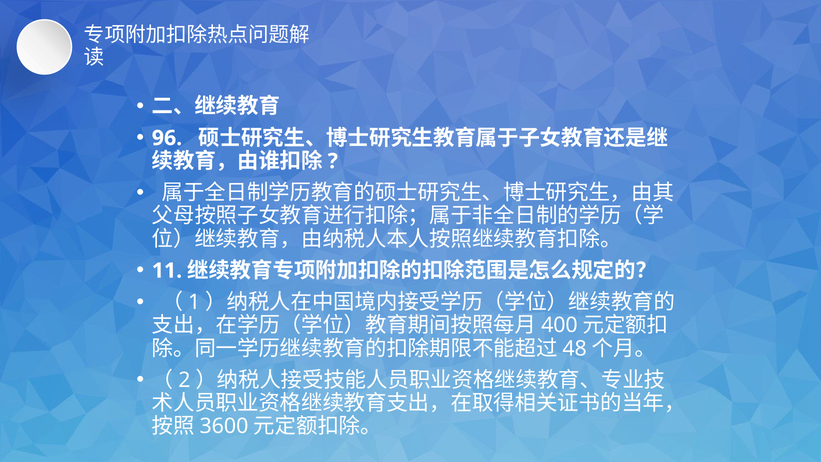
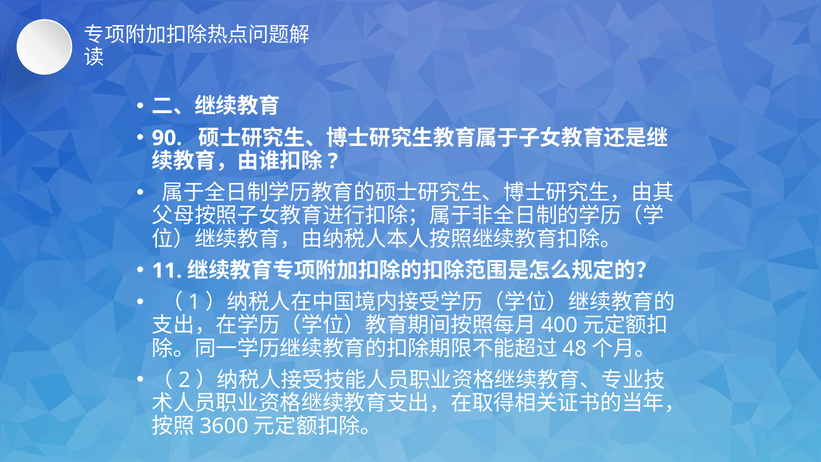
96: 96 -> 90 (167, 138)
